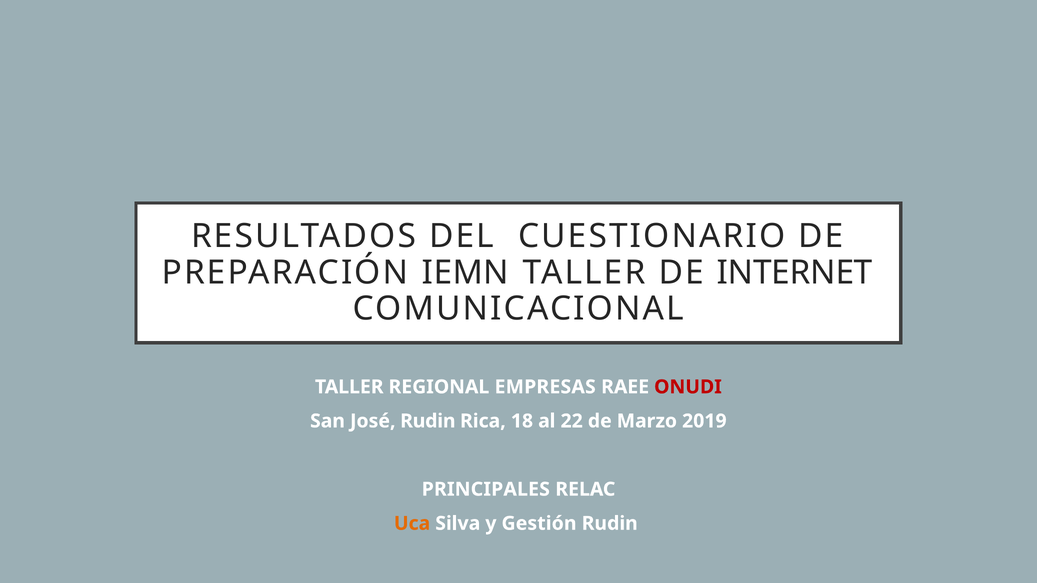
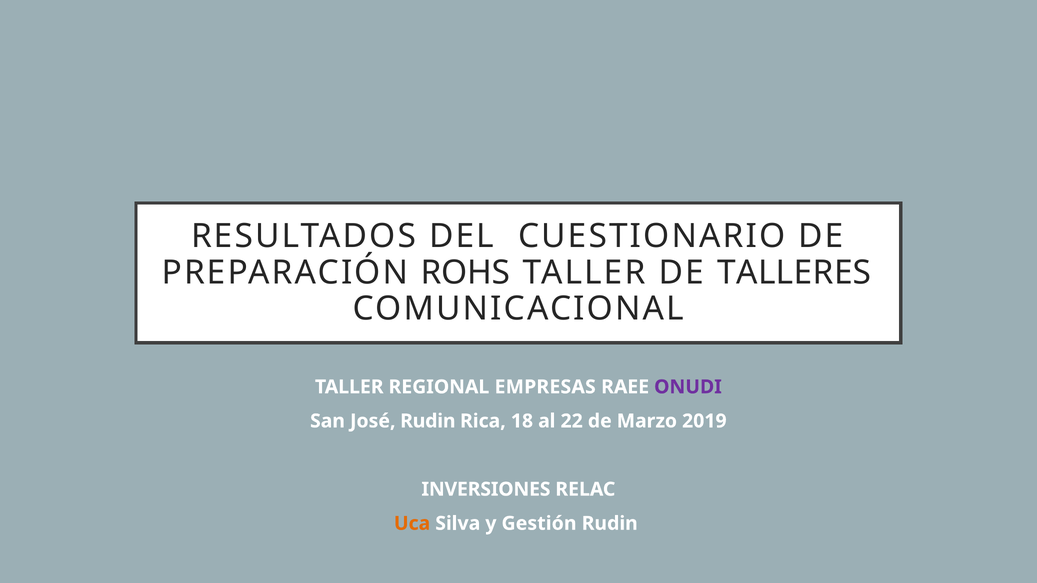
IEMN: IEMN -> ROHS (466, 273)
INTERNET: INTERNET -> TALLERES (794, 273)
ONUDI colour: red -> purple (688, 387)
PRINCIPALES: PRINCIPALES -> INVERSIONES (486, 490)
